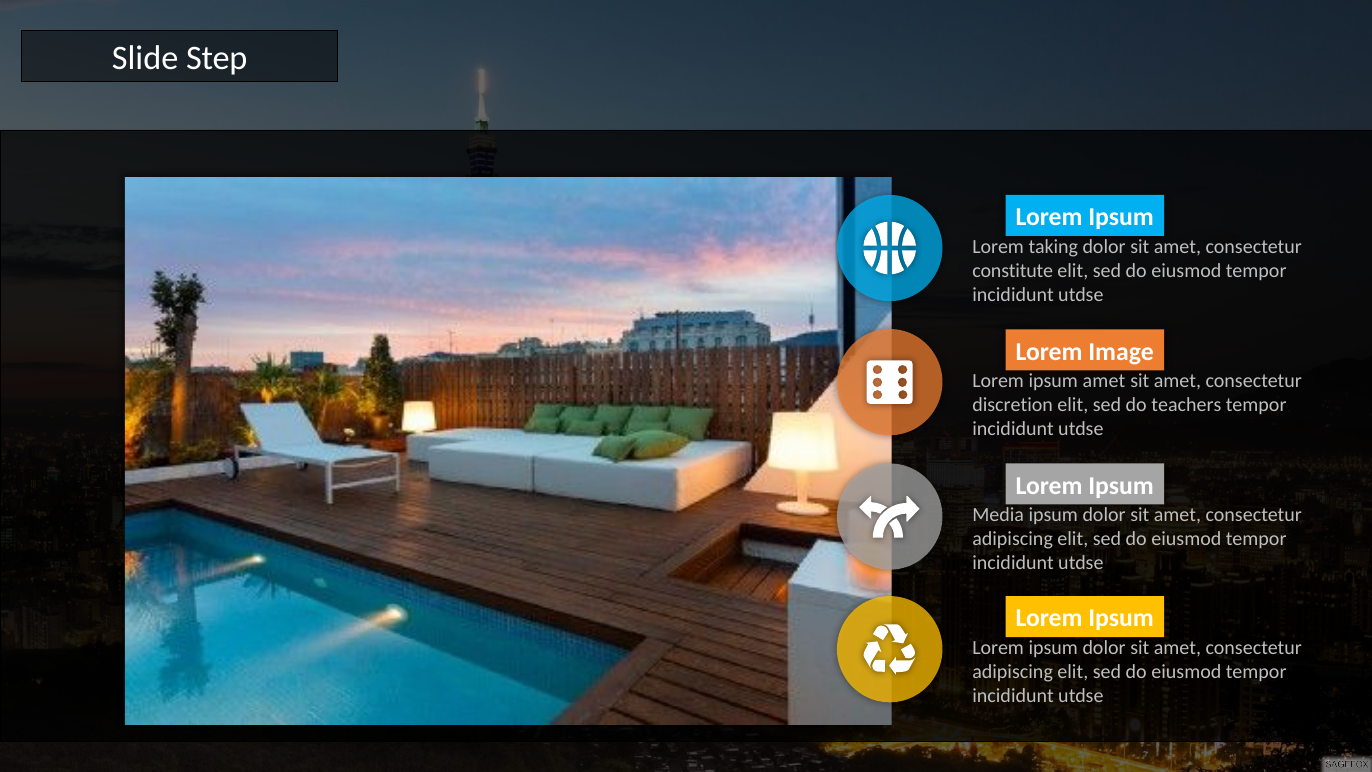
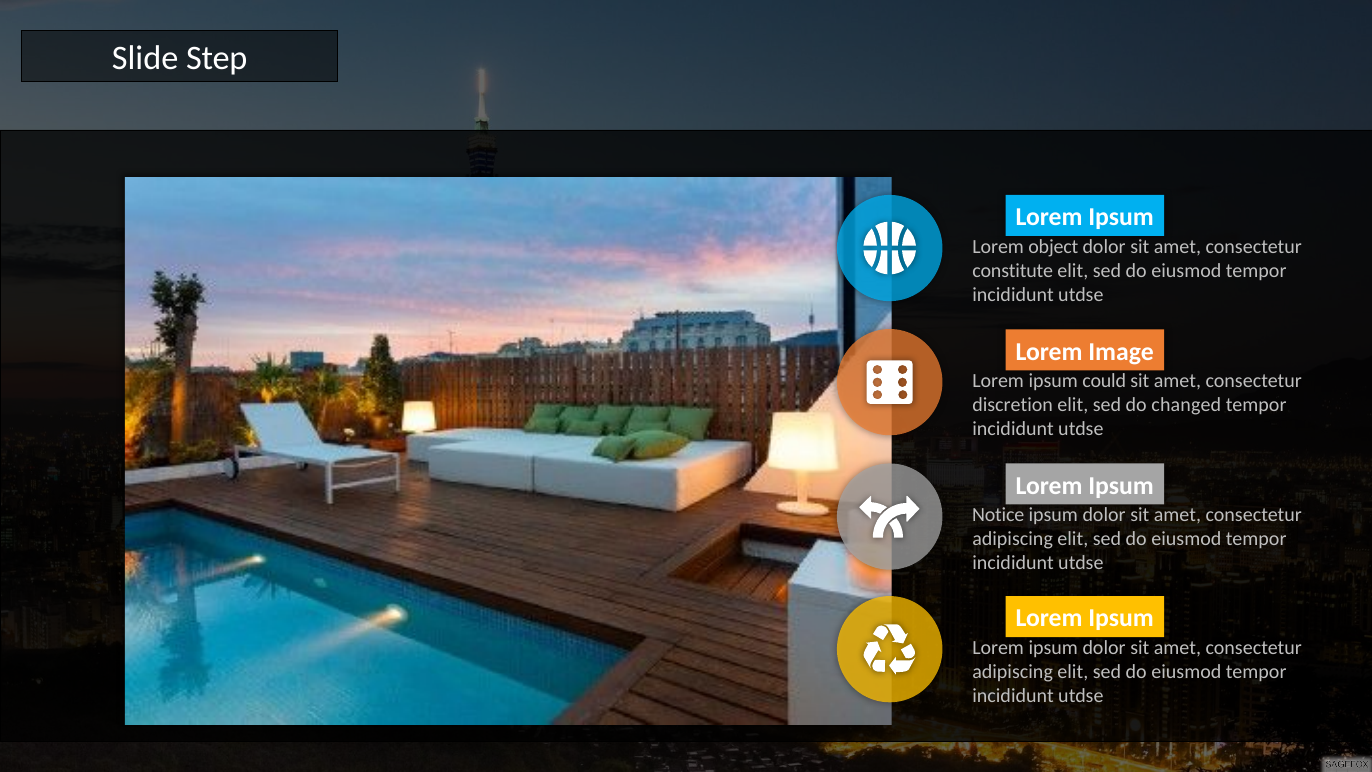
taking: taking -> object (1053, 246)
ipsum amet: amet -> could (1104, 381)
teachers: teachers -> changed (1186, 405)
Media: Media -> Notice (998, 515)
